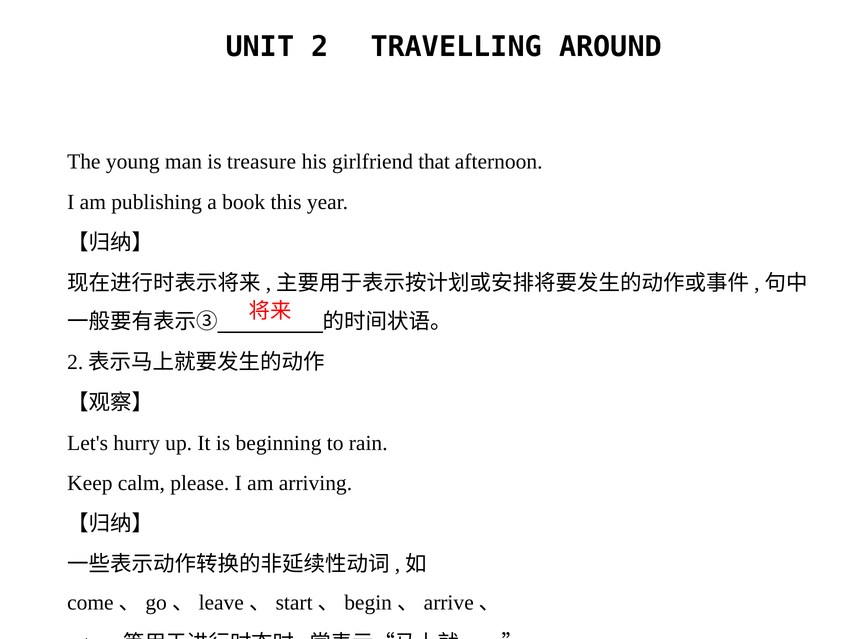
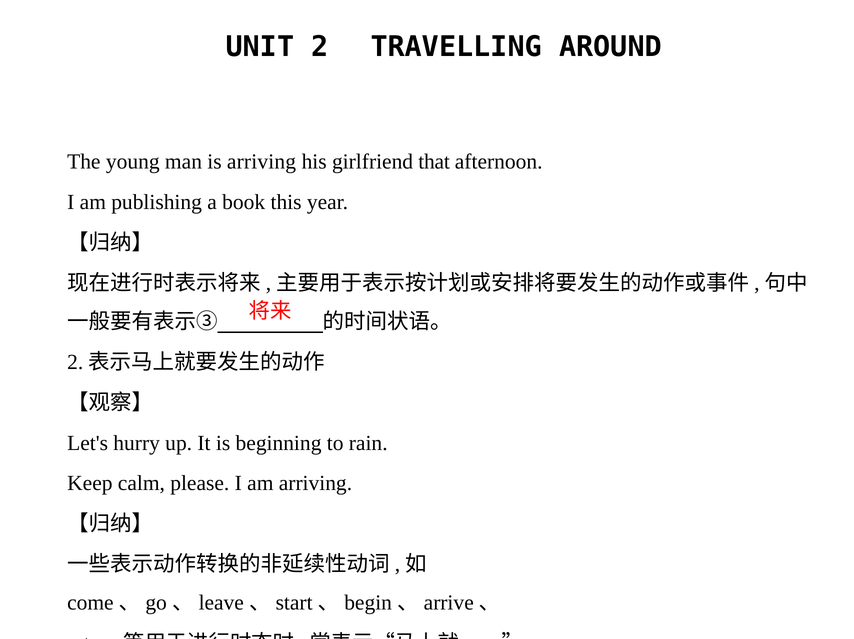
is treasure: treasure -> arriving (261, 162)
